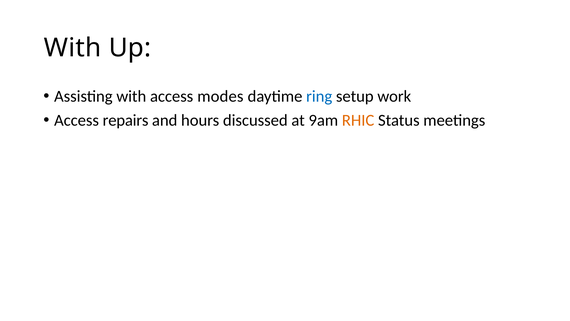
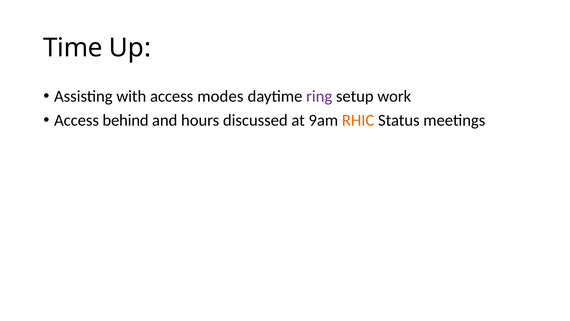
With: With -> Time (73, 48)
ring colour: blue -> purple (319, 96)
repairs: repairs -> behind (126, 120)
